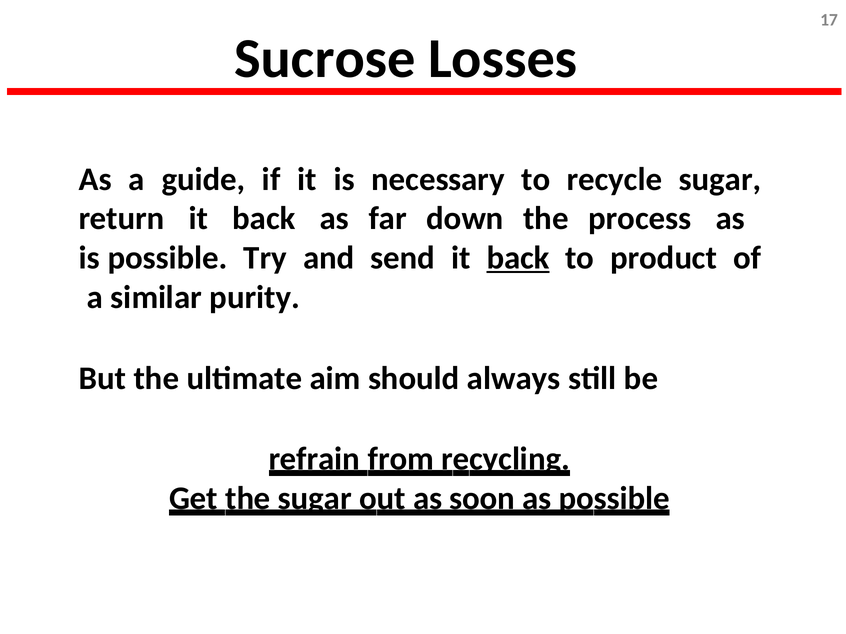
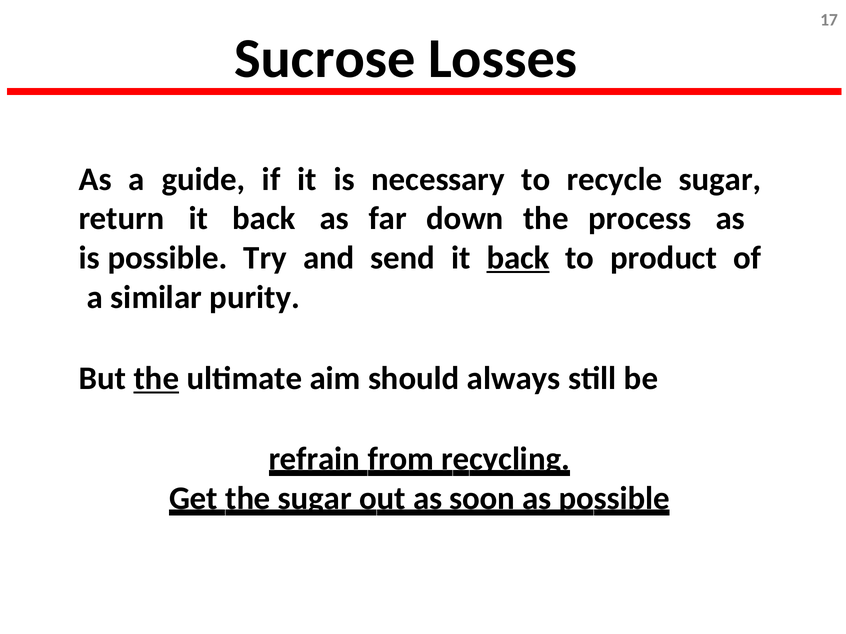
the underline: none -> present (156, 379)
